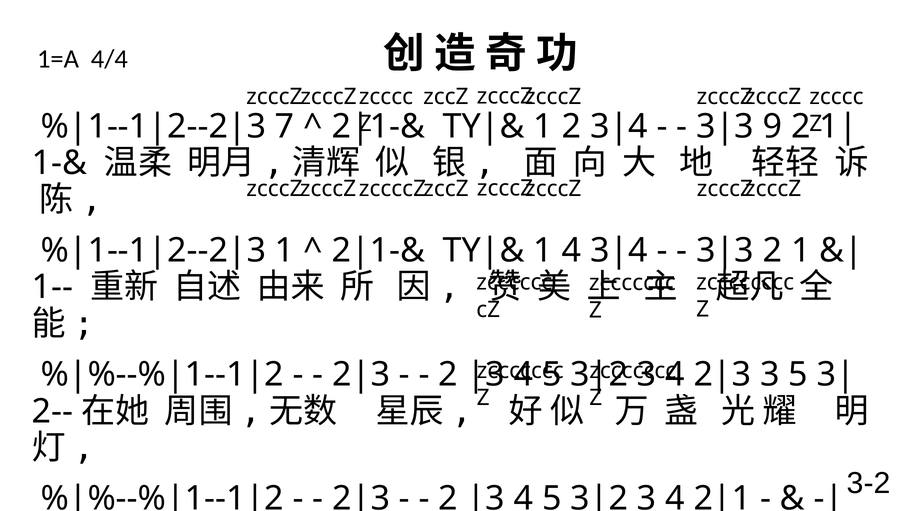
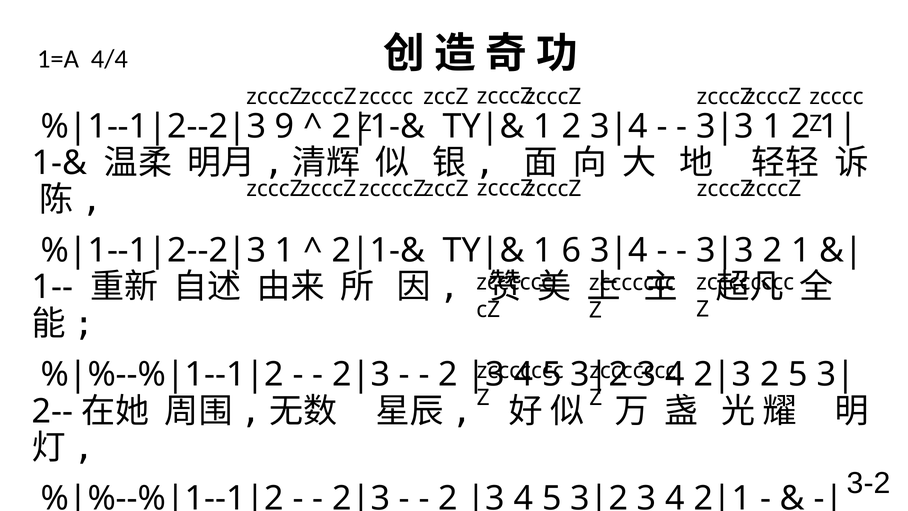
7: 7 -> 9 (285, 126)
9: 9 -> 1 (772, 126)
1 4: 4 -> 6 (571, 250)
3: 3 -> 2 (770, 374)
